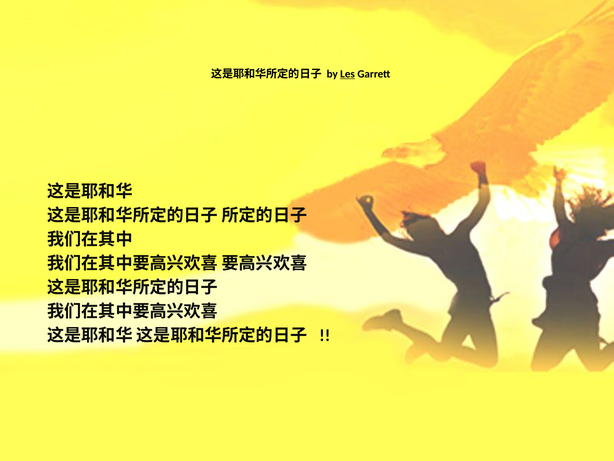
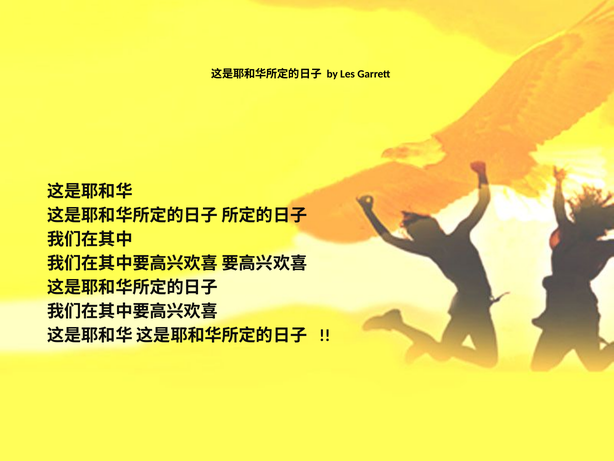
Les underline: present -> none (348, 74)
